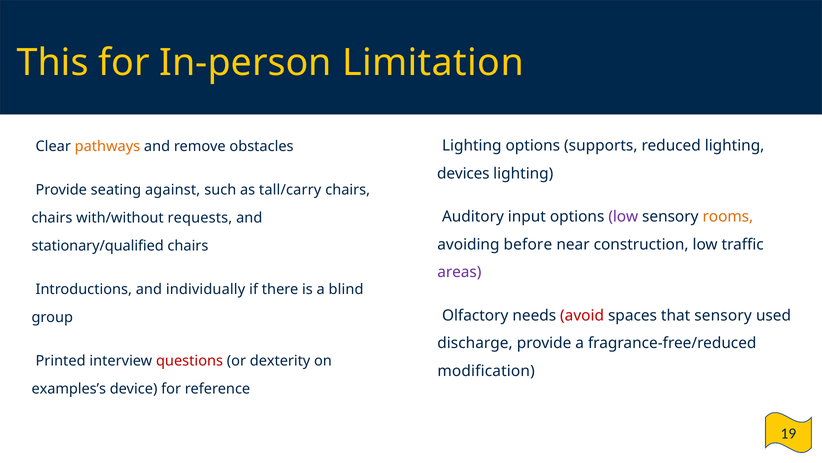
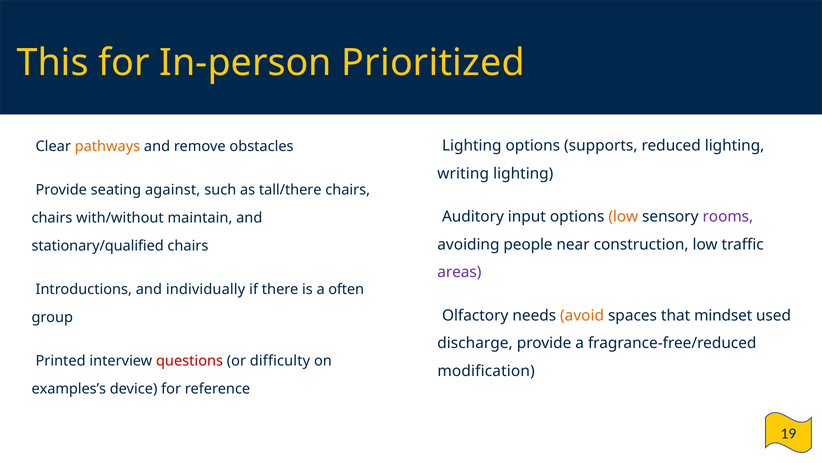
Limitation: Limitation -> Prioritized (433, 63)
devices: devices -> writing (463, 173)
tall/carry: tall/carry -> tall/there (290, 190)
low colour: purple -> orange (623, 216)
rooms colour: orange -> purple (728, 216)
requests: requests -> maintain (200, 218)
before: before -> people (528, 244)
blind: blind -> often (346, 289)
avoid colour: red -> orange (582, 315)
that sensory: sensory -> mindset (723, 315)
dexterity: dexterity -> difficulty (280, 360)
